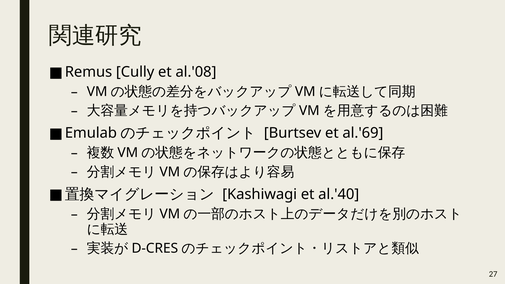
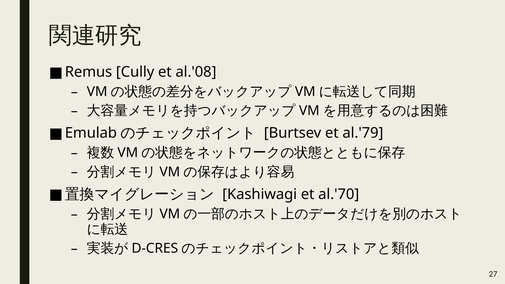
al.'69: al.'69 -> al.'79 (363, 133)
al.'40: al.'40 -> al.'70 (339, 194)
